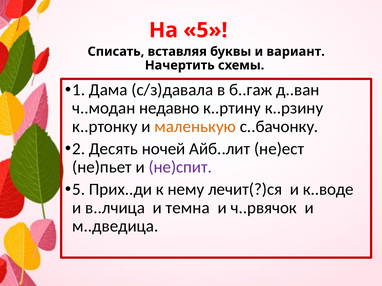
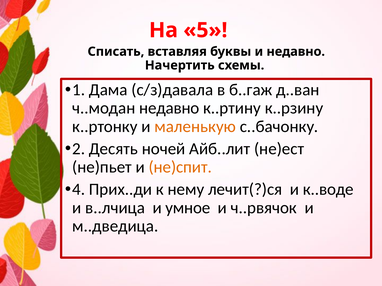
и вариант: вариант -> недавно (296, 52)
не)спит colour: purple -> orange (180, 167)
5: 5 -> 4 (79, 190)
темна: темна -> умное (188, 208)
